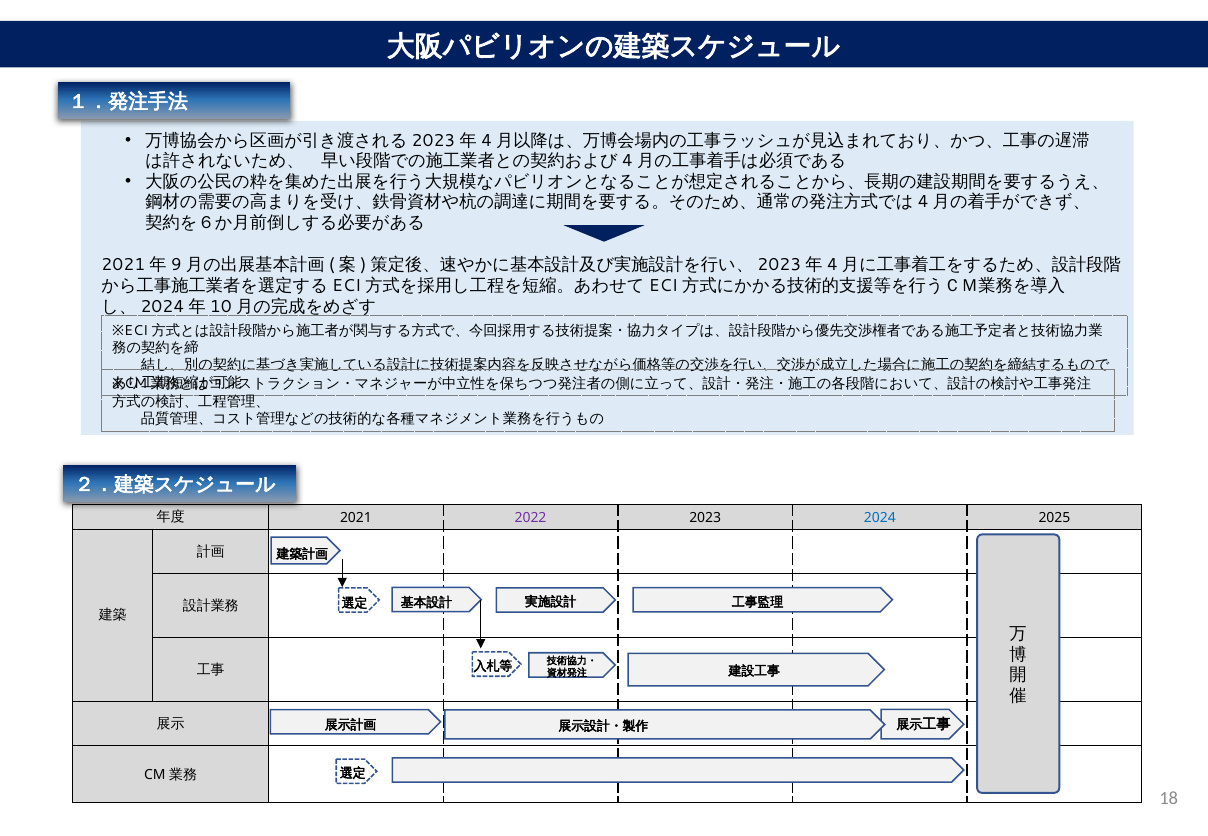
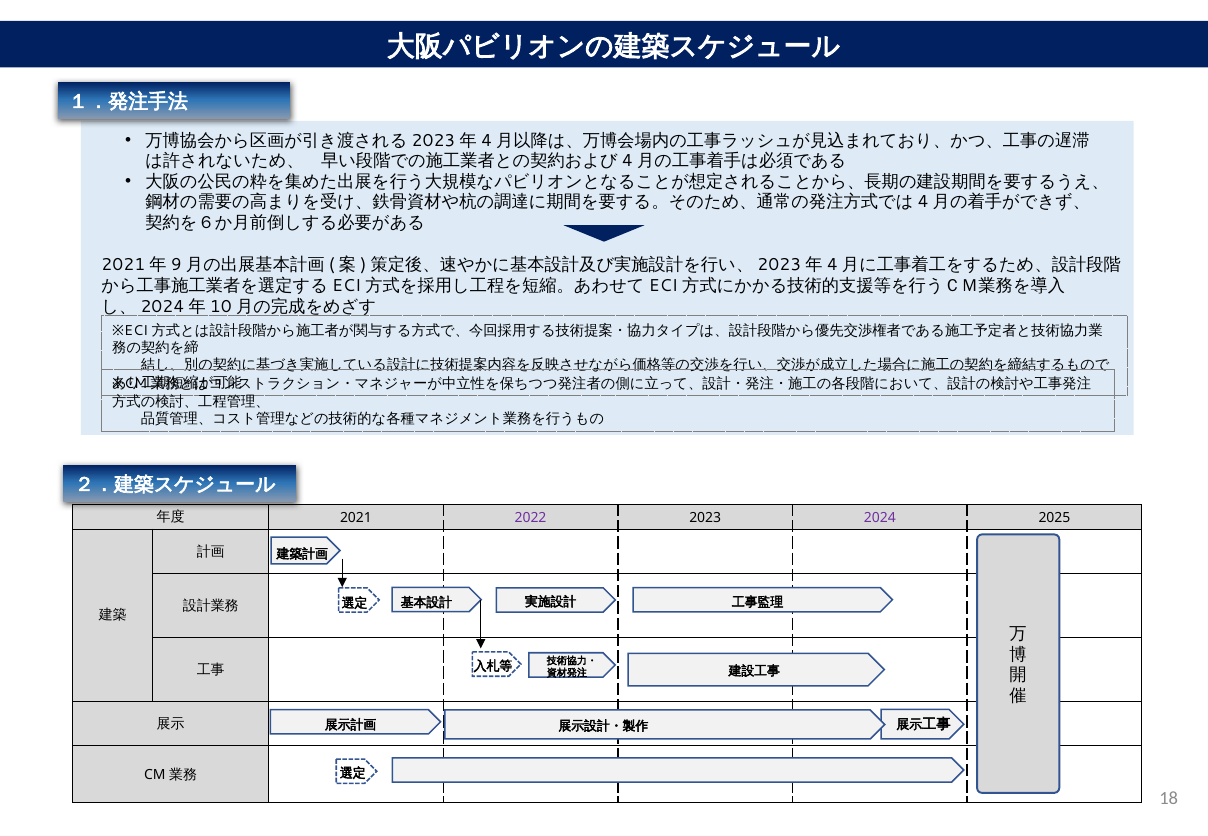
2024 colour: blue -> purple (880, 518)
